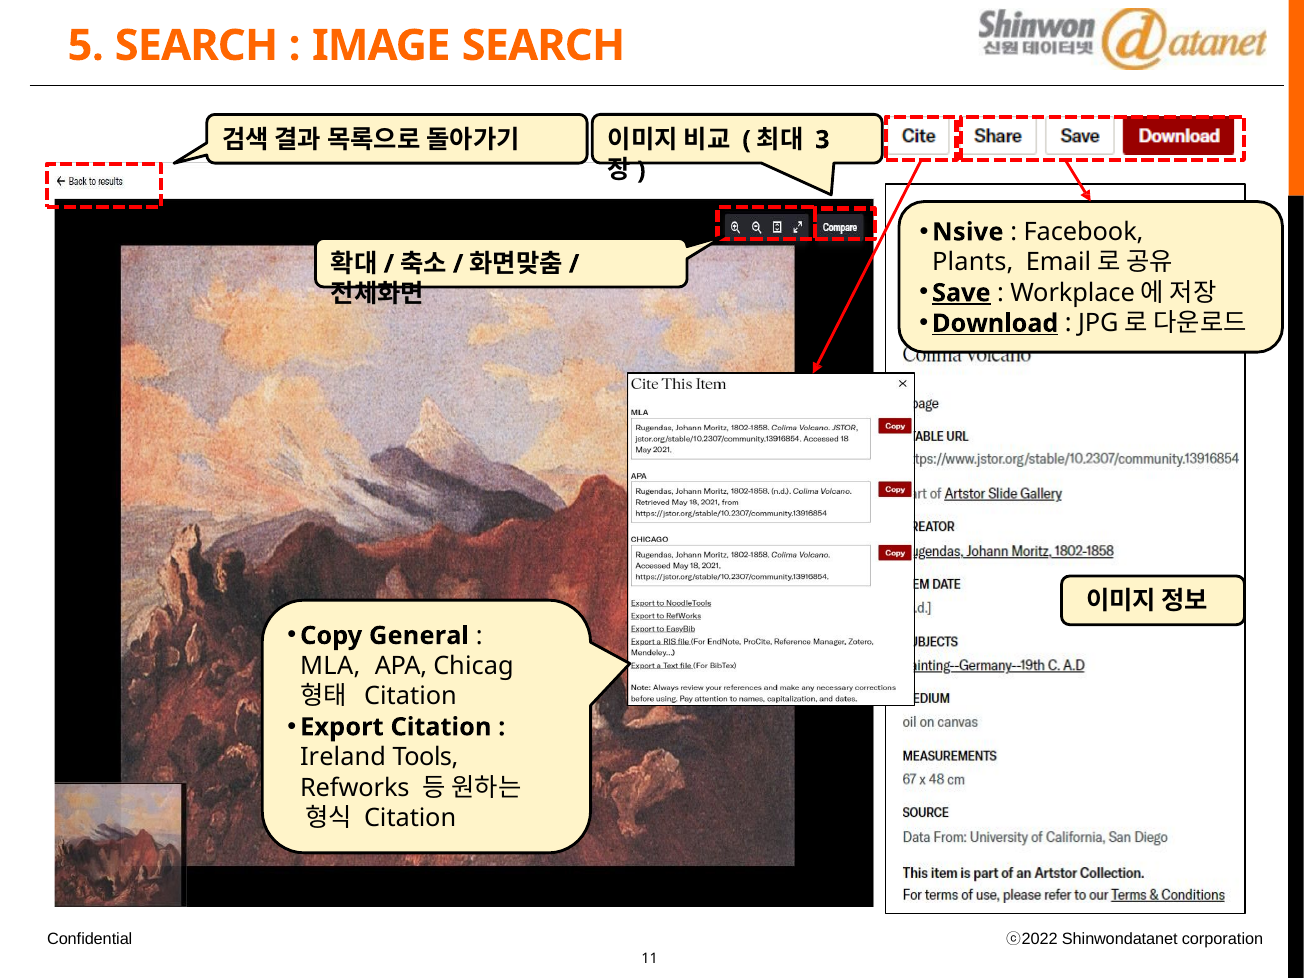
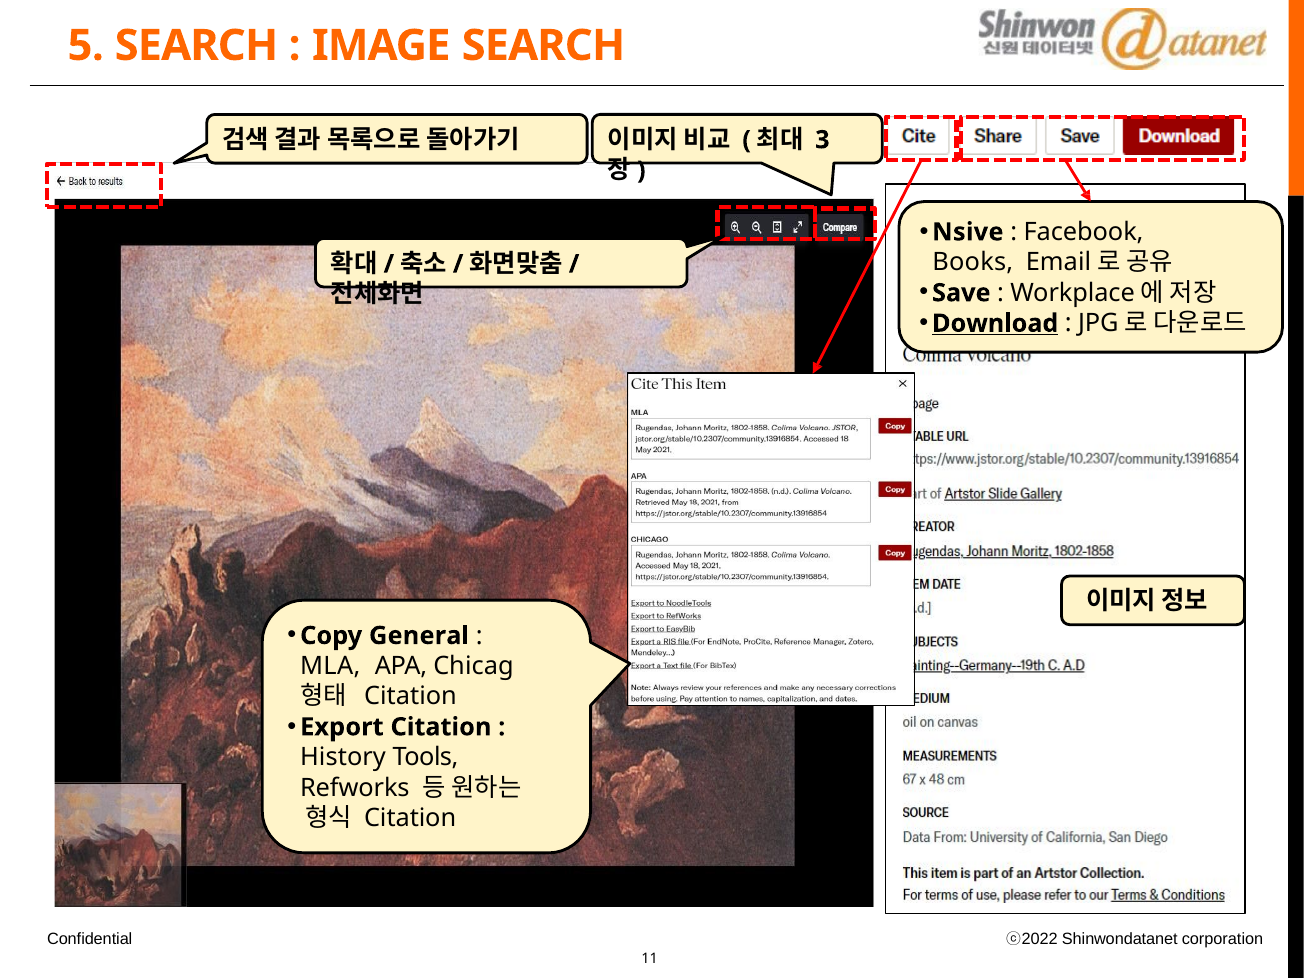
Plants: Plants -> Books (973, 262)
Save underline: present -> none (961, 293)
Ireland: Ireland -> History (343, 757)
